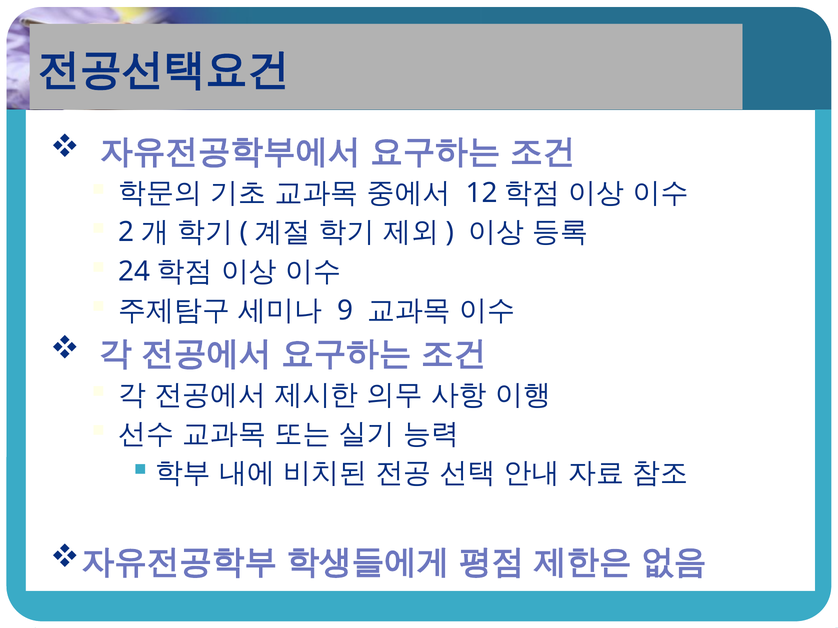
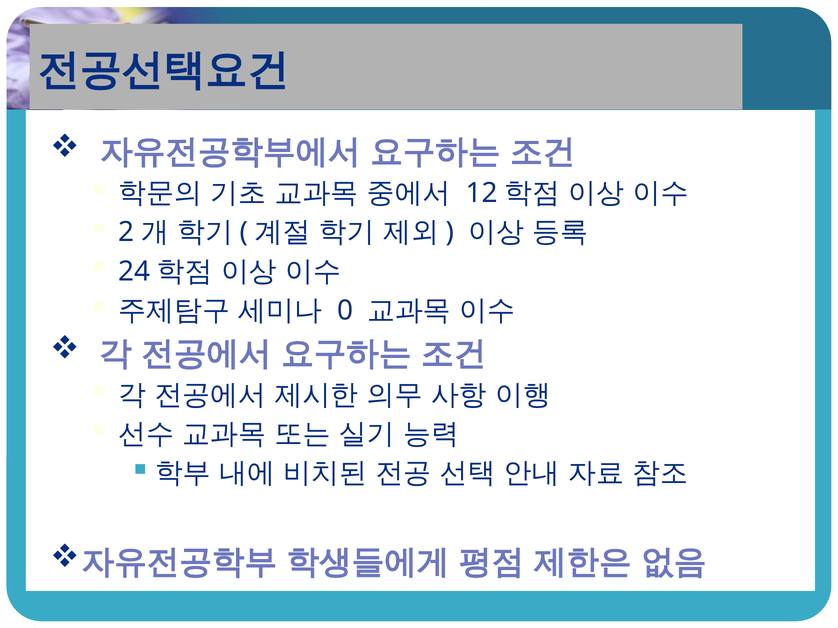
9: 9 -> 0 (345, 311)
